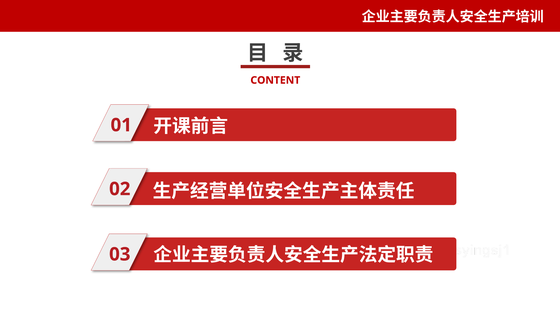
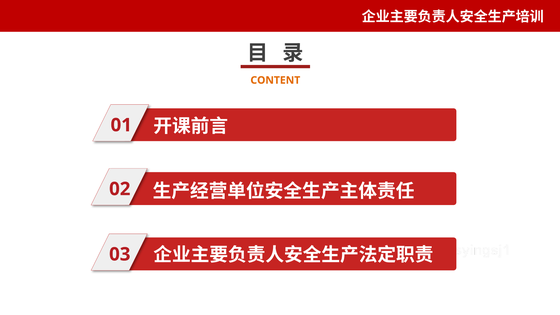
CONTENT colour: red -> orange (275, 80)
